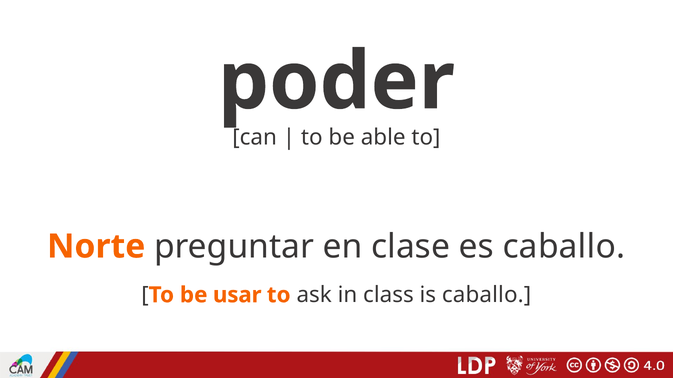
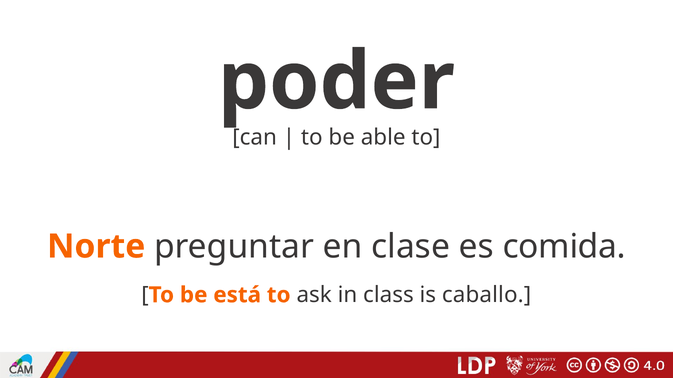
es caballo: caballo -> comida (564, 247)
usar: usar -> está (237, 295)
